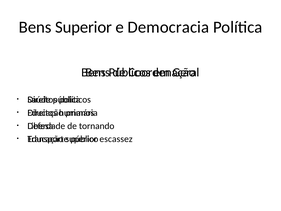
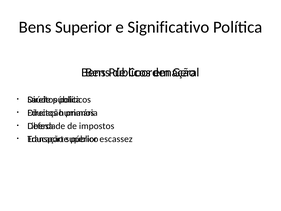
Democracia: Democracia -> Significativo (168, 27)
tornando: tornando -> impostos (97, 126)
